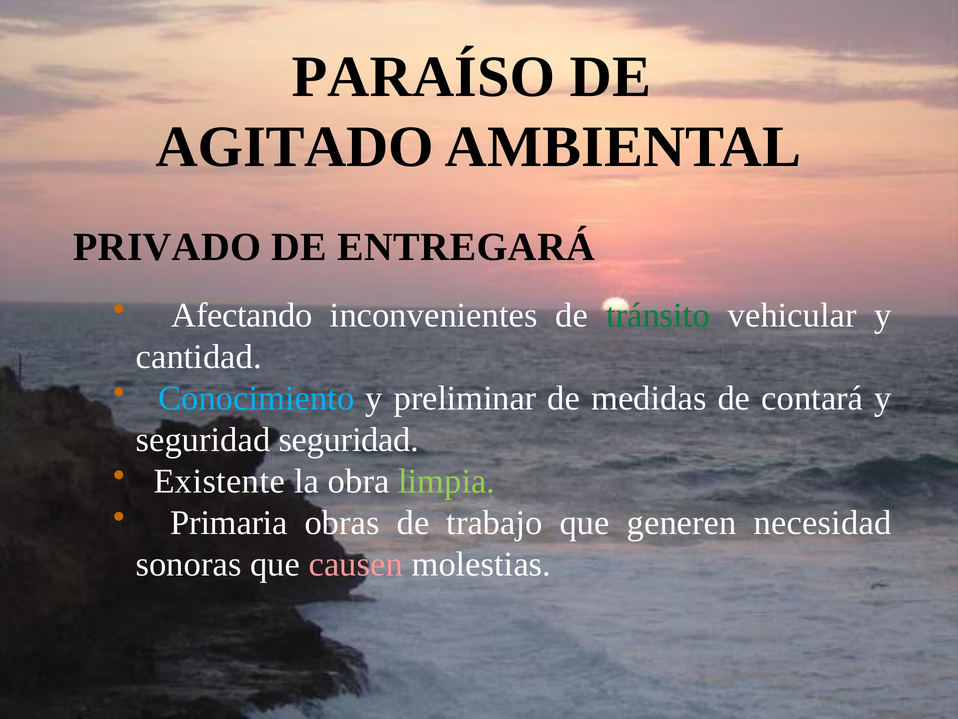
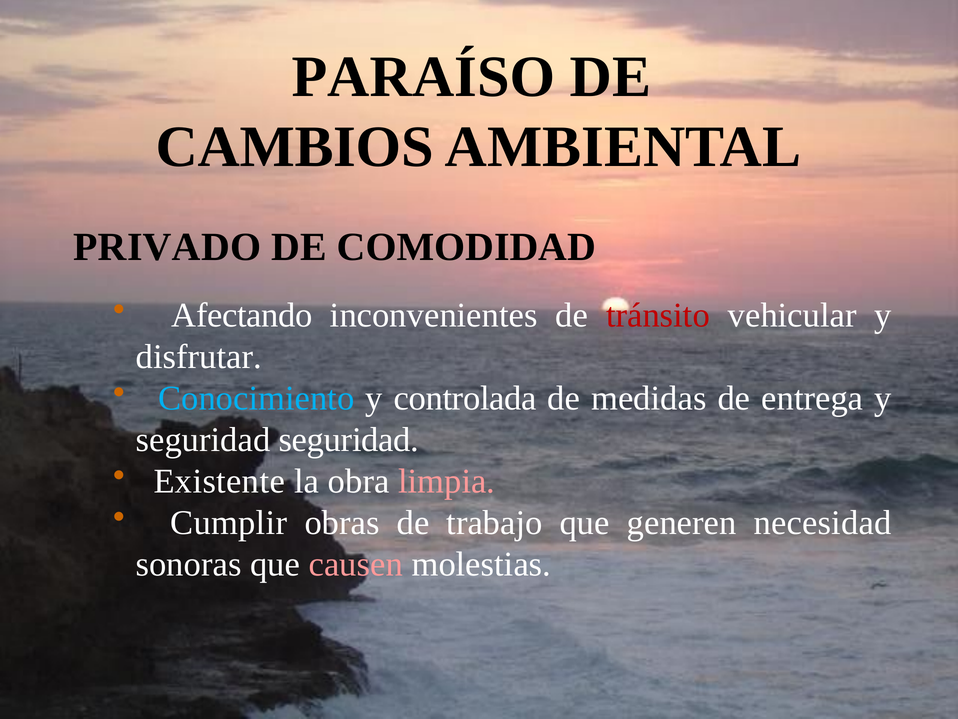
AGITADO: AGITADO -> CAMBIOS (295, 147)
ENTREGARÁ: ENTREGARÁ -> COMODIDAD (466, 247)
tránsito colour: green -> red (658, 315)
cantidad: cantidad -> disfrutar (199, 357)
preliminar: preliminar -> controlada (465, 398)
contará: contará -> entrega (812, 398)
limpia colour: light green -> pink (447, 481)
Primaria: Primaria -> Cumplir (229, 523)
